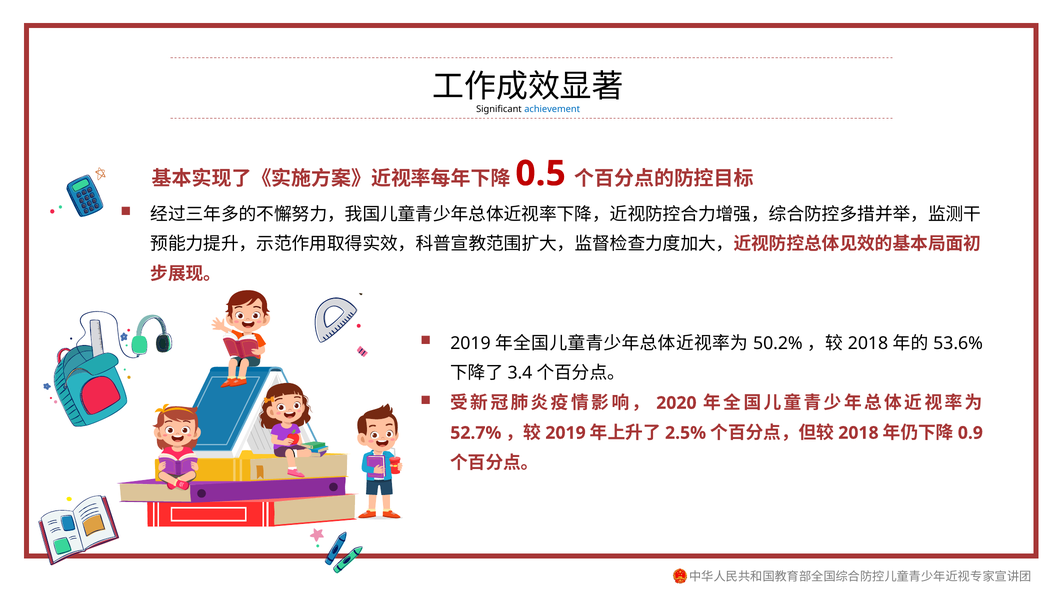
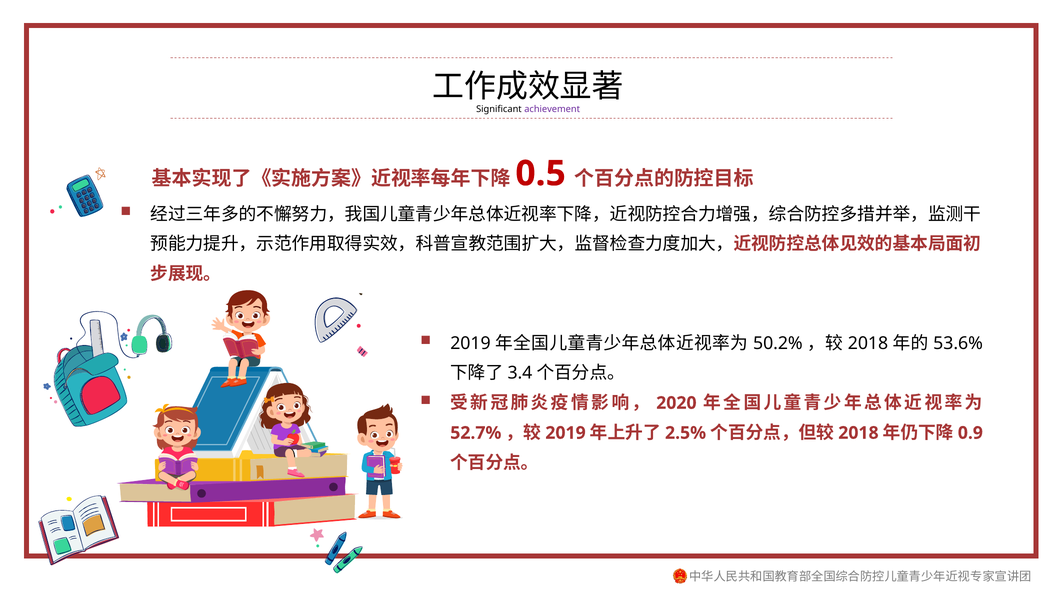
achievement colour: blue -> purple (552, 109)
